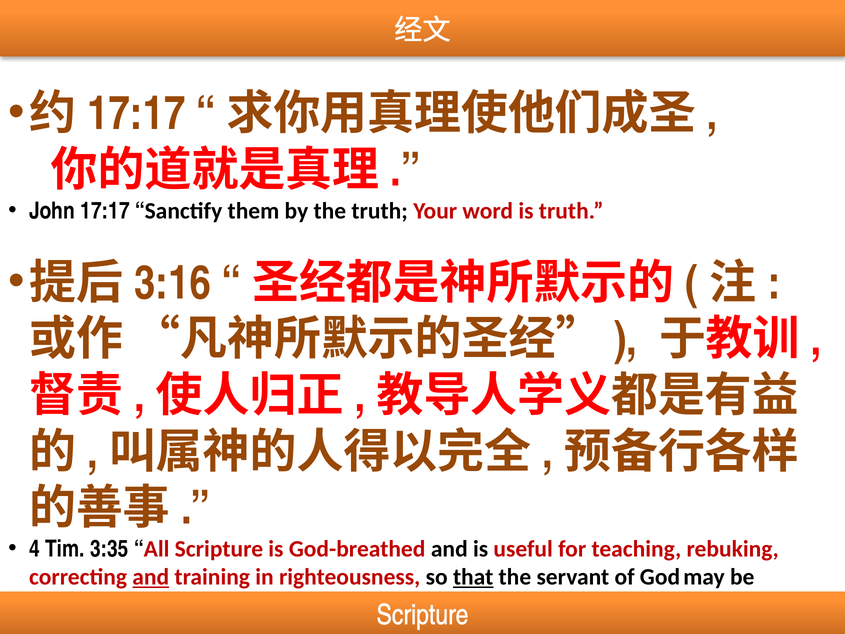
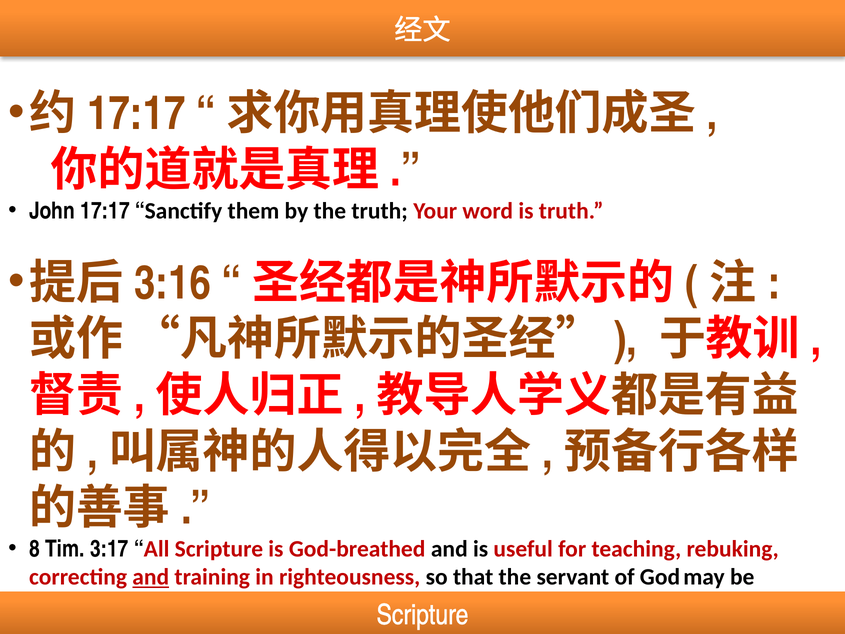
4: 4 -> 8 (34, 549)
3:35: 3:35 -> 3:17 (109, 549)
that underline: present -> none (473, 577)
